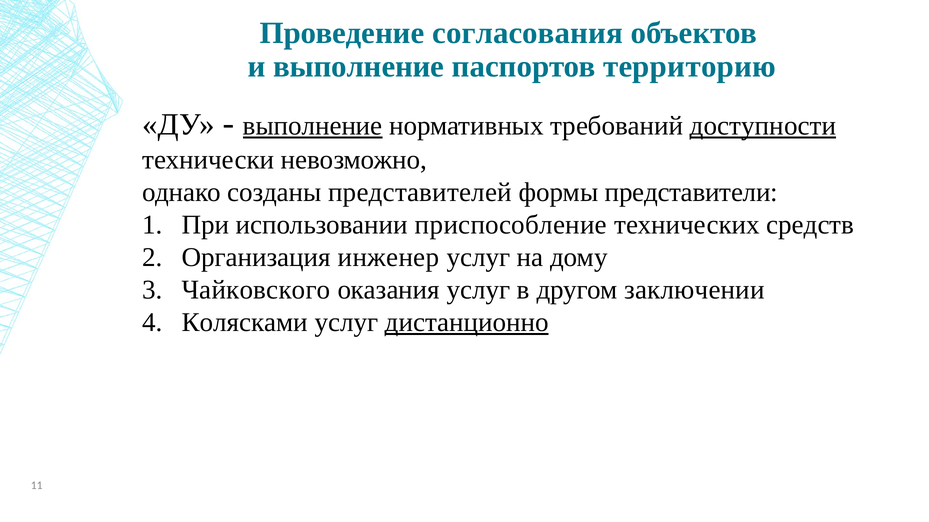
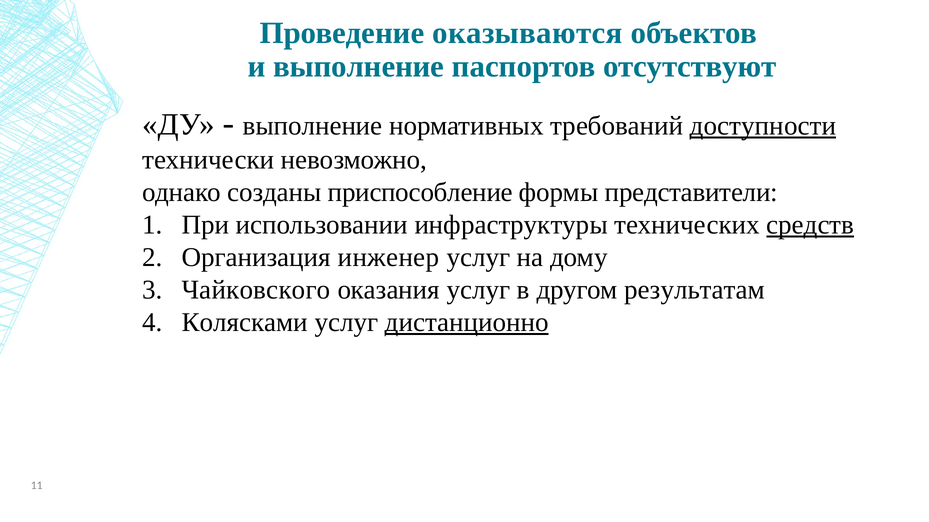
согласования: согласования -> оказываются (527, 33)
территорию: территорию -> отсутствуют (690, 67)
выполнение underline: present -> none (313, 126)
представителей: представителей -> приспособление (420, 193)
приспособление: приспособление -> инфраструктуры (511, 225)
средств underline: none -> present (810, 225)
заключении: заключении -> результатам (694, 290)
